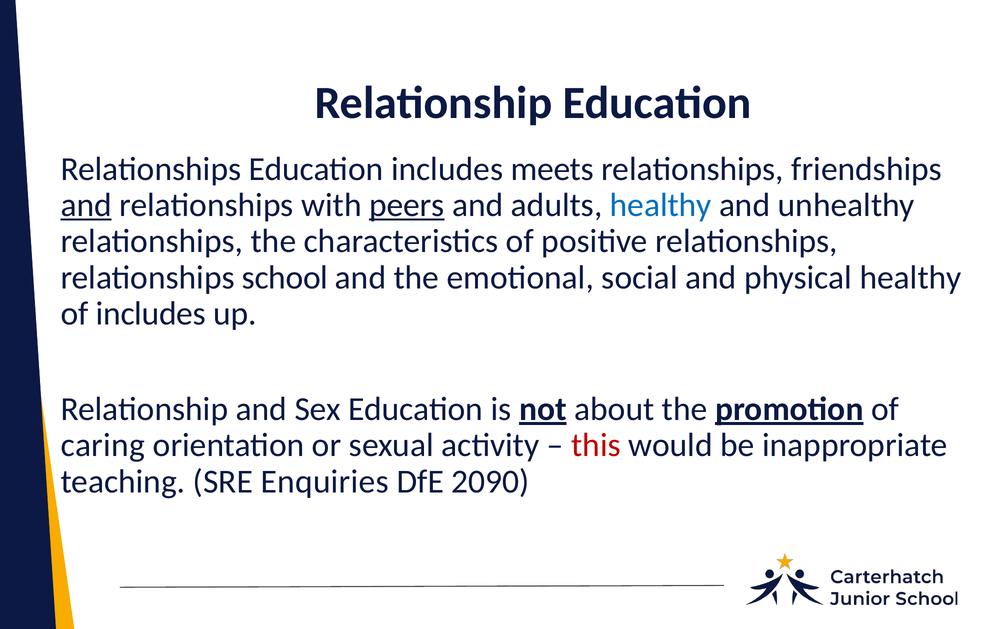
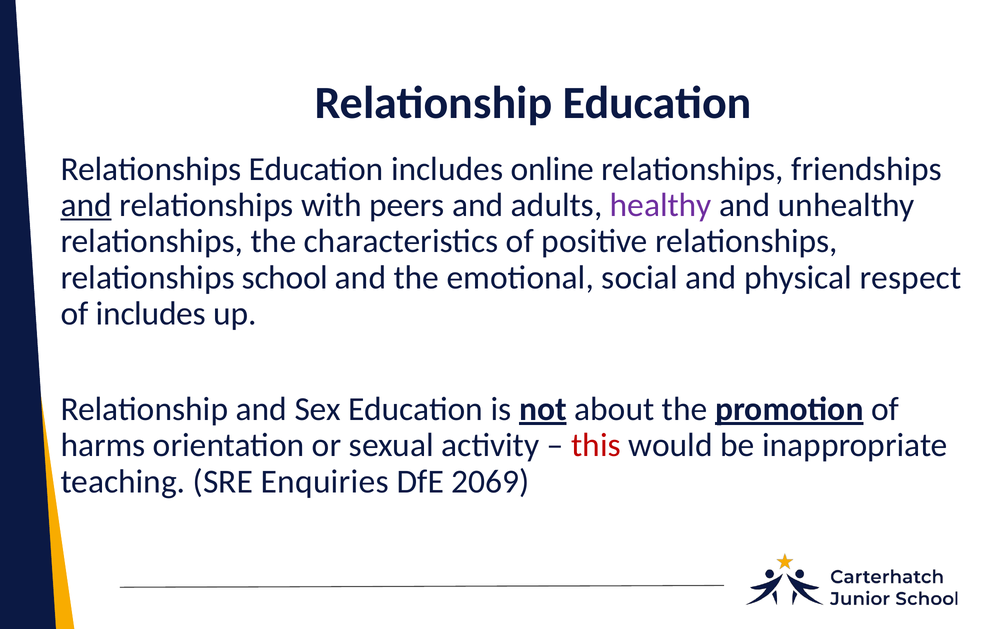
meets: meets -> online (552, 169)
peers underline: present -> none (407, 205)
healthy colour: blue -> purple (661, 205)
physical healthy: healthy -> respect (911, 278)
caring: caring -> harms (103, 445)
2090: 2090 -> 2069 (491, 481)
